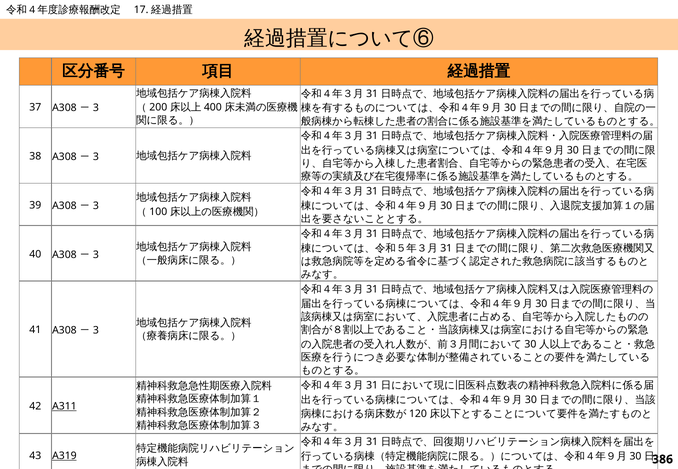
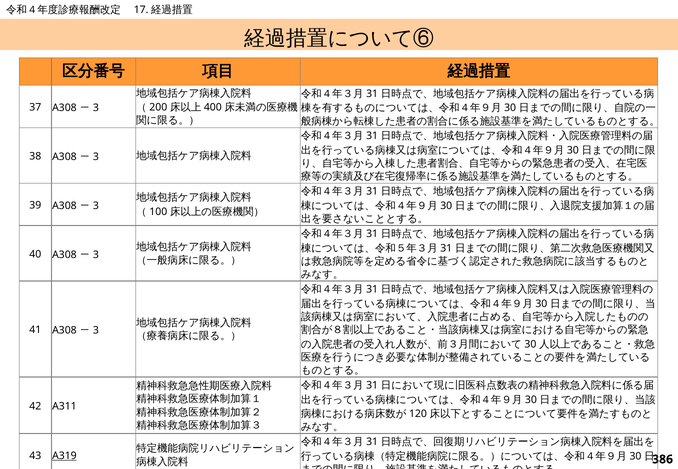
A311 underline: present -> none (64, 407)
